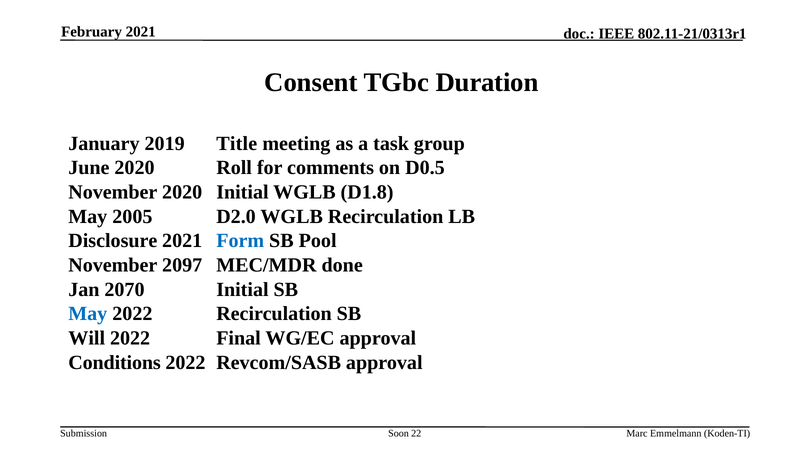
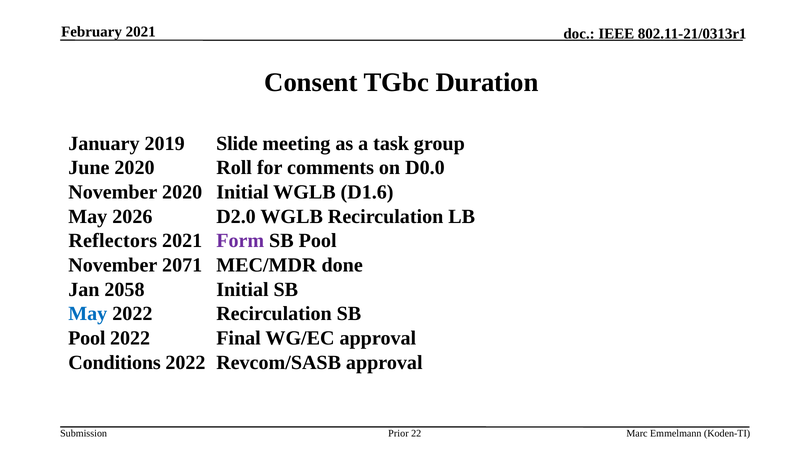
Title: Title -> Slide (237, 143)
D0.5: D0.5 -> D0.0 (425, 168)
D1.8: D1.8 -> D1.6 (367, 192)
2005: 2005 -> 2026 (132, 216)
Disclosure: Disclosure -> Reflectors (113, 241)
Form colour: blue -> purple (240, 241)
2097: 2097 -> 2071 (182, 265)
2070: 2070 -> 2058 (125, 289)
Will: Will -> Pool (87, 338)
Soon: Soon -> Prior (398, 433)
